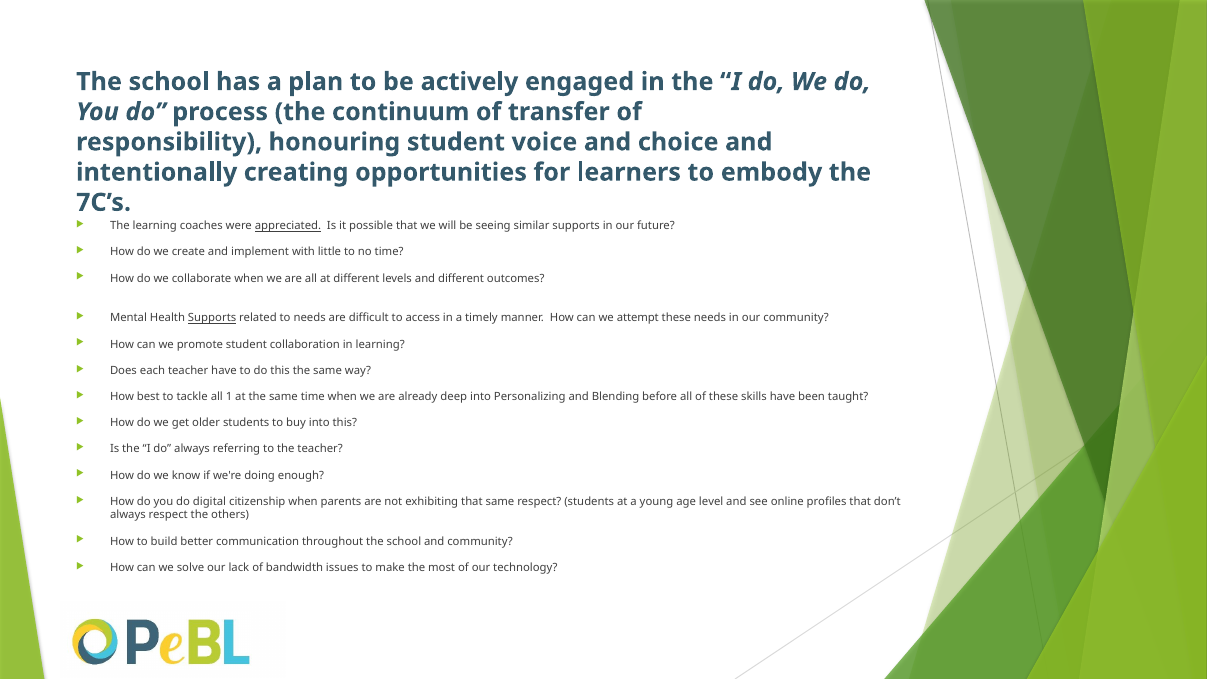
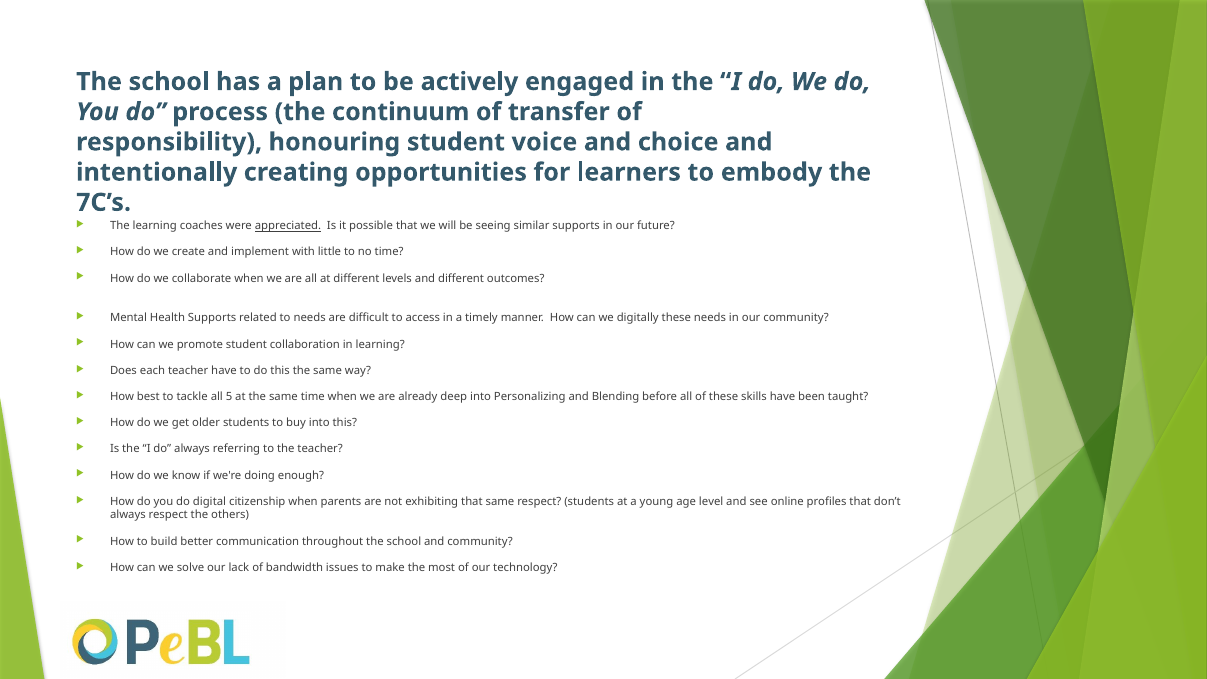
Supports underline: present -> none (212, 318)
attempt: attempt -> digitally (638, 318)
1: 1 -> 5 (229, 397)
